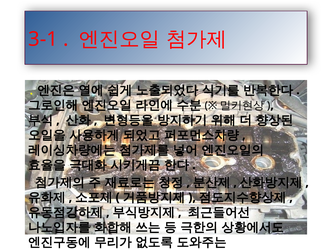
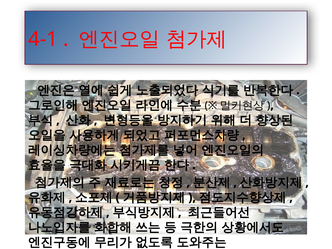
3-1: 3-1 -> 4-1 (43, 39)
